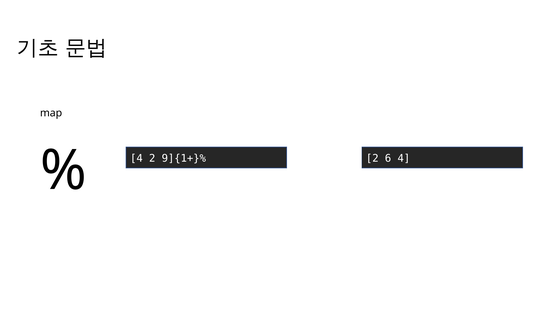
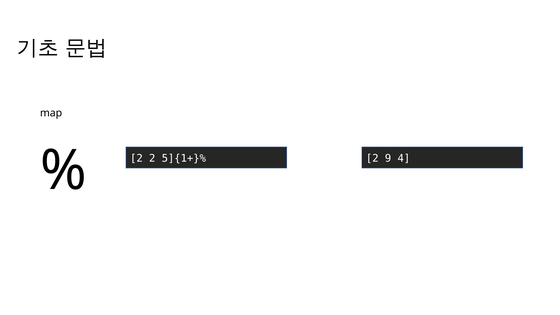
4: 4 -> 2 (136, 158)
9]{1+}%: 9]{1+}% -> 5]{1+}% (184, 158)
6: 6 -> 9 (388, 158)
